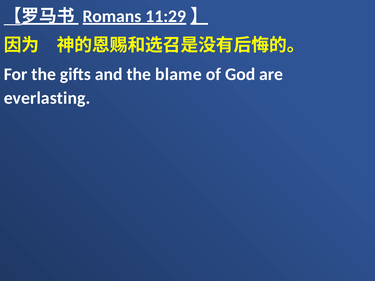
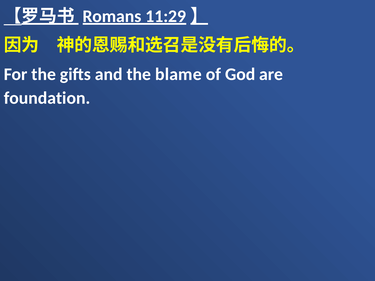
everlasting: everlasting -> foundation (47, 98)
